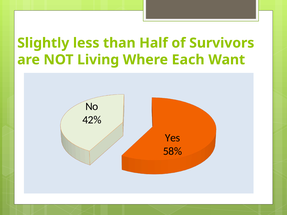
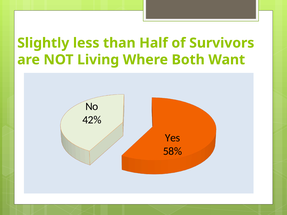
Each: Each -> Both (188, 60)
